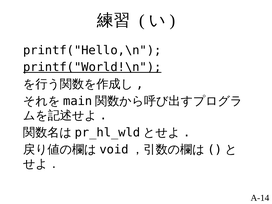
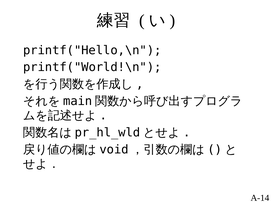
printf("World!\n underline: present -> none (92, 67)
